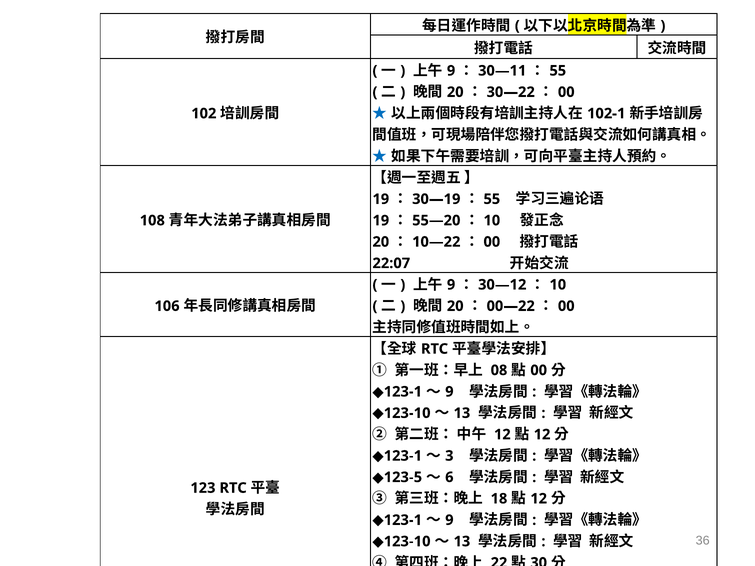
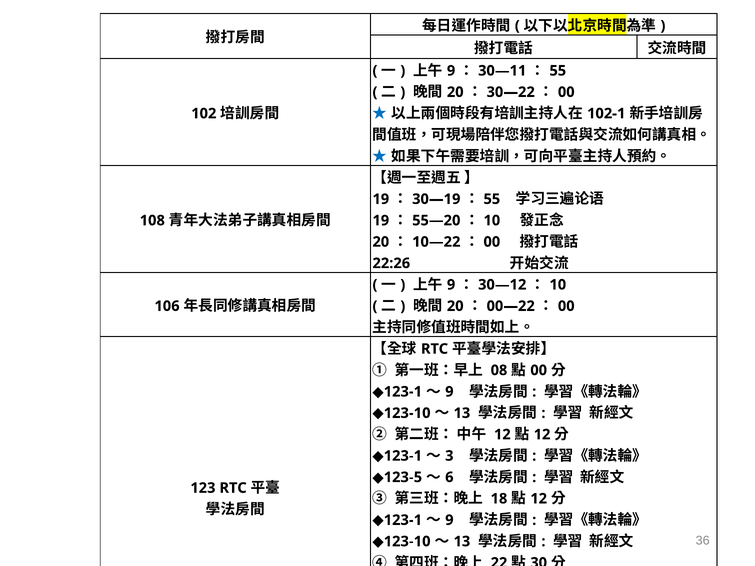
22:07: 22:07 -> 22:26 (391, 263)
